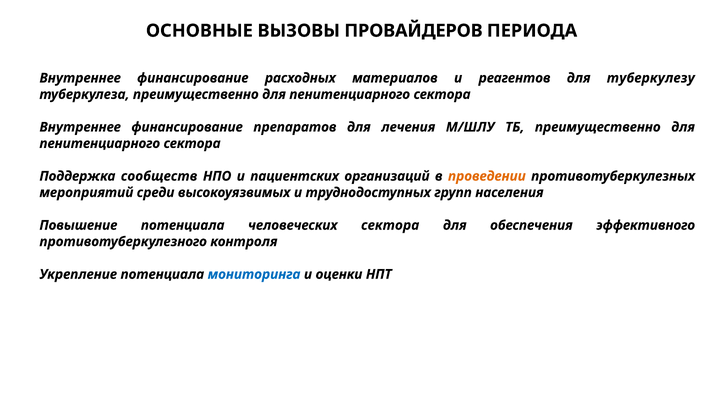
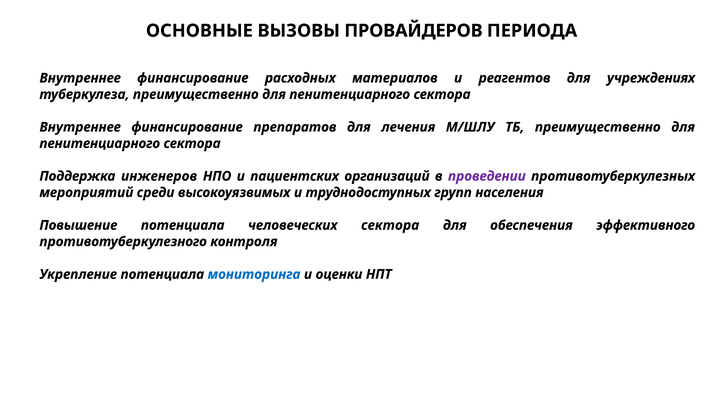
туберкулезу: туберкулезу -> учреждениях (651, 78)
сообществ: сообществ -> инженеров (159, 176)
проведении colour: orange -> purple (487, 176)
